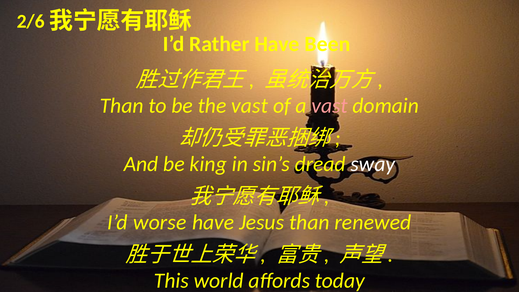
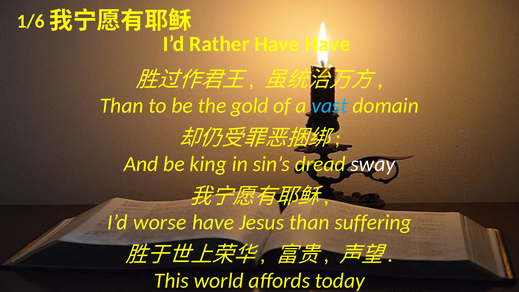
2/6: 2/6 -> 1/6 (31, 21)
Have Been: Been -> Have (327, 44)
the vast: vast -> gold (250, 106)
vast colour: pink -> light blue (330, 106)
renewed: renewed -> suffering (373, 222)
